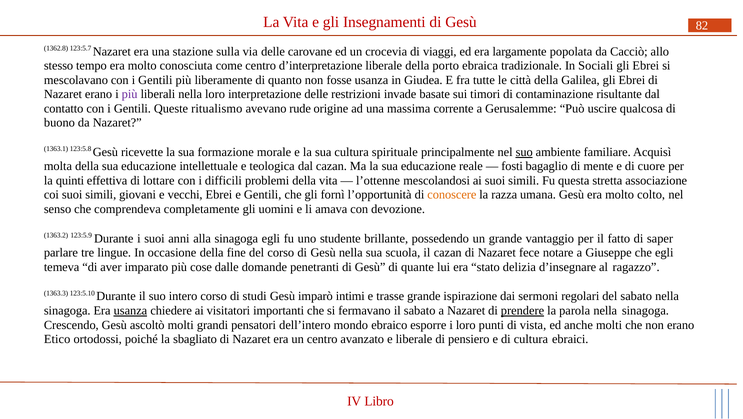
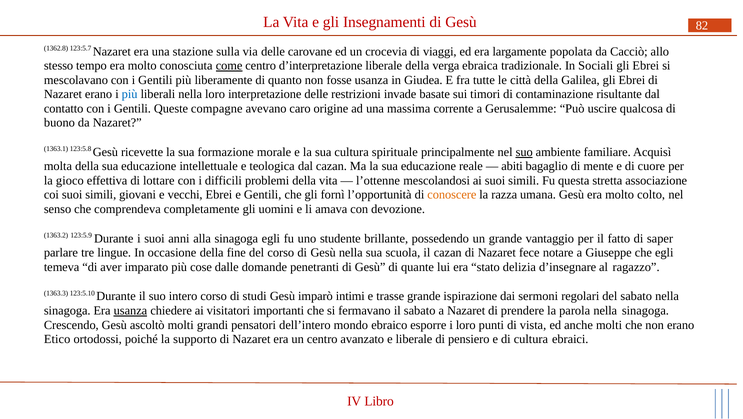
come underline: none -> present (229, 66)
porto: porto -> verga (446, 66)
più colour: purple -> blue (130, 94)
ritualismo: ritualismo -> compagne (217, 108)
rude: rude -> caro (300, 108)
fosti: fosti -> abiti (512, 166)
quinti: quinti -> gioco (70, 180)
prendere underline: present -> none (522, 310)
sbagliato: sbagliato -> supporto (195, 339)
